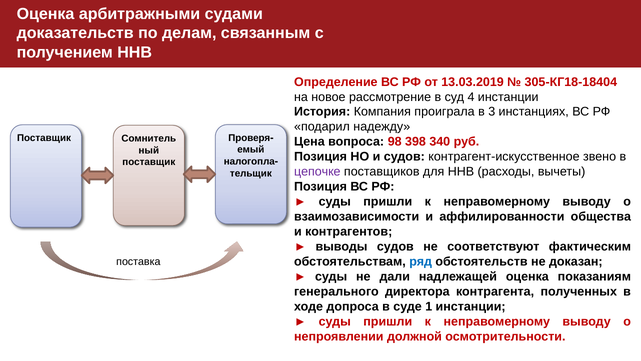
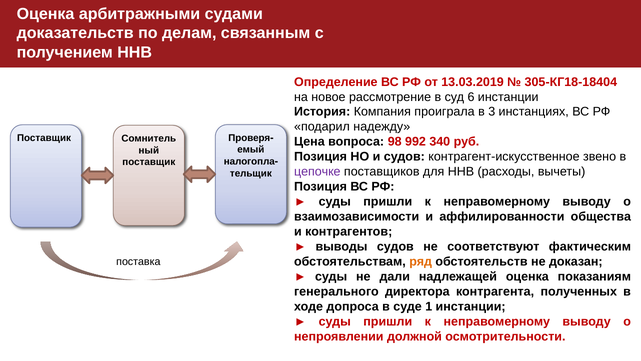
4: 4 -> 6 (471, 97)
398: 398 -> 992 (415, 142)
ряд colour: blue -> orange (421, 261)
